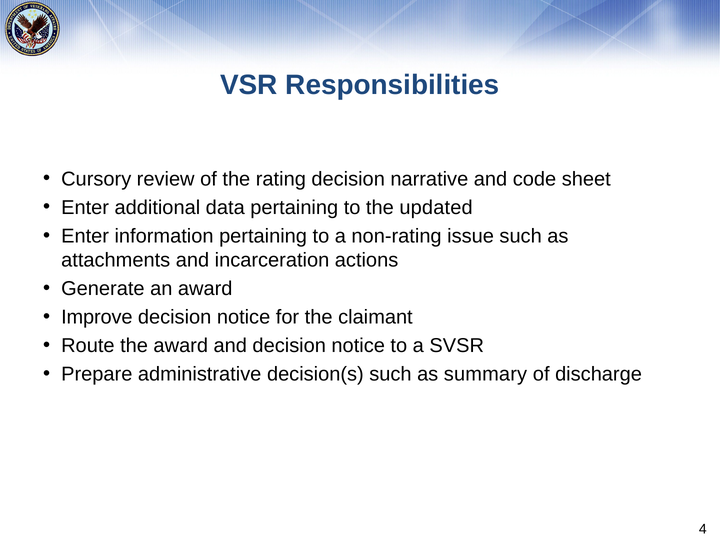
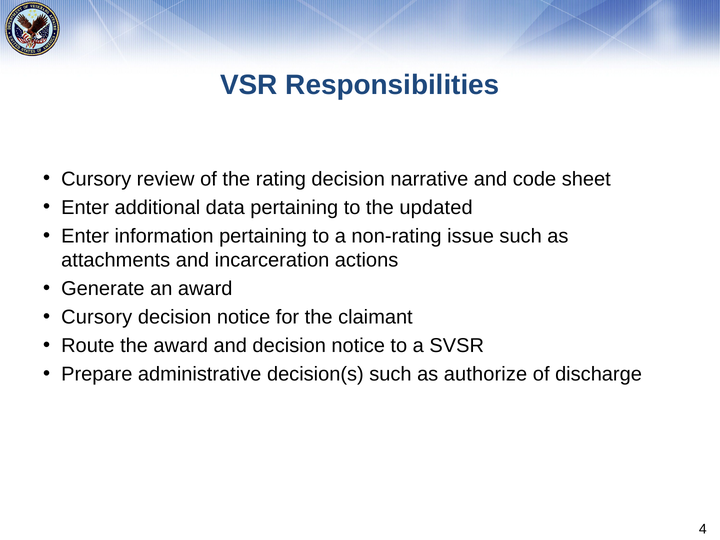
Improve: Improve -> Cursory (97, 317)
summary: summary -> authorize (486, 374)
